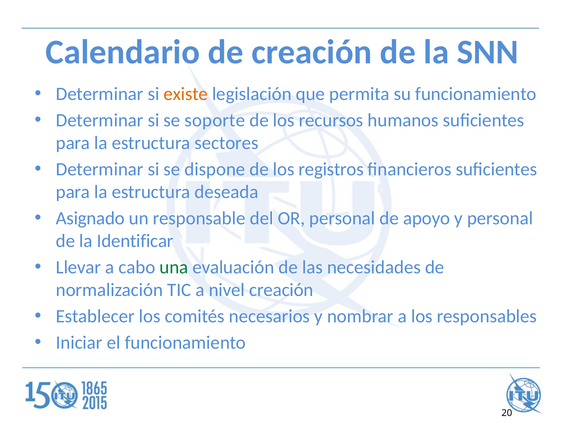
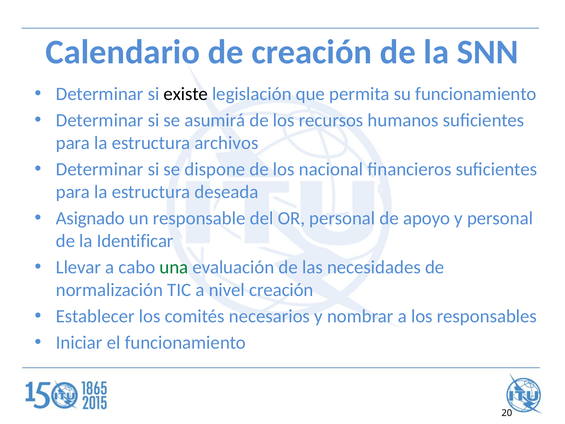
existe colour: orange -> black (186, 94)
soporte: soporte -> asumirá (215, 120)
sectores: sectores -> archivos (227, 143)
registros: registros -> nacional (331, 169)
